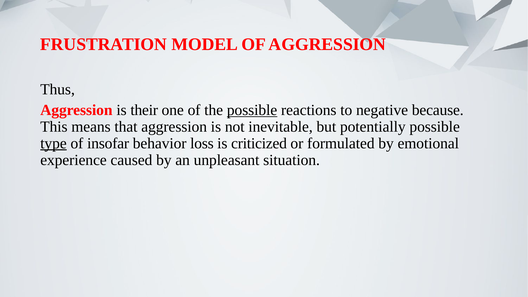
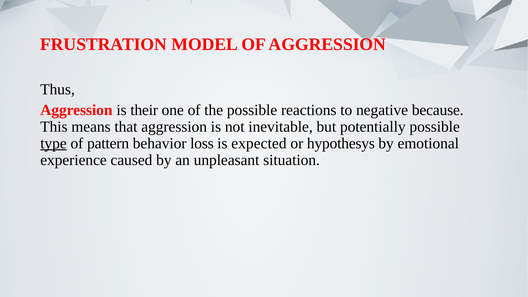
possible underline: present -> none (252, 110)
insofar: insofar -> pattern (108, 143)
criticized: criticized -> expected (259, 143)
formulated: formulated -> hypothesys (341, 143)
